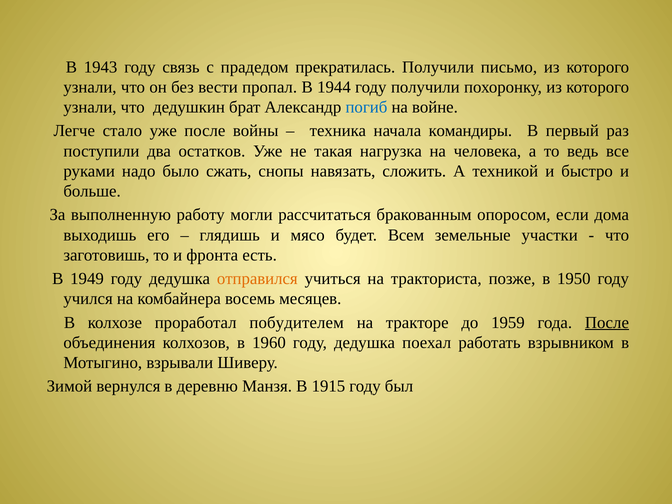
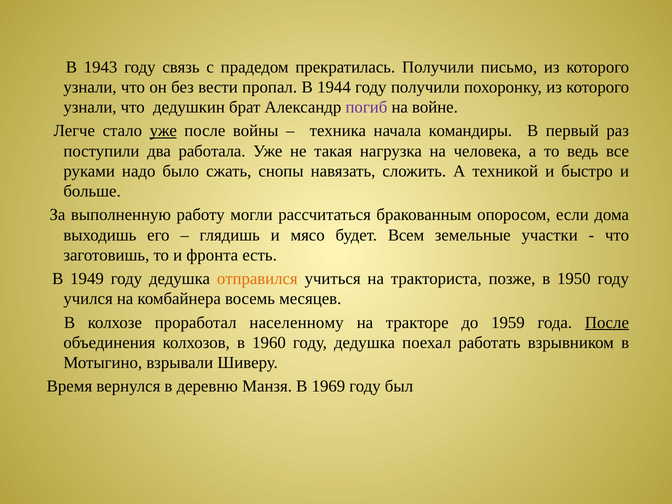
погиб colour: blue -> purple (366, 107)
уже underline: none -> present (163, 131)
остатков: остатков -> работала (212, 151)
побудителем: побудителем -> населенному (297, 322)
Зимой: Зимой -> Время (69, 386)
1915: 1915 -> 1969 (328, 386)
